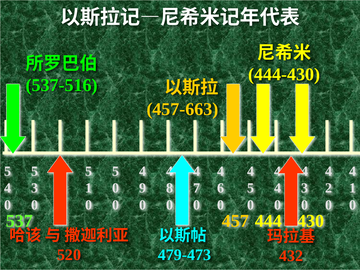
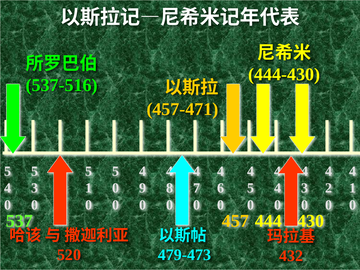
457-663: 457-663 -> 457-471 (182, 109)
